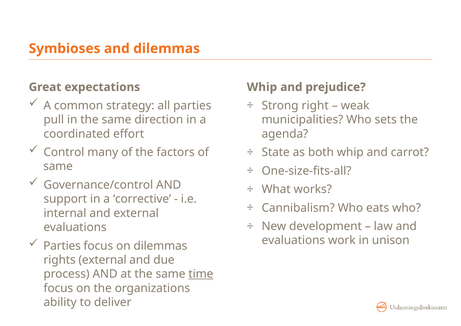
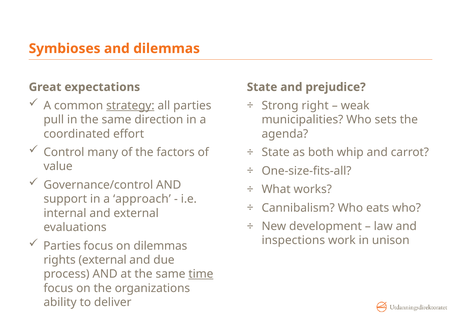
Whip: Whip -> State (262, 87)
strategy underline: none -> present (130, 106)
same: same -> value (58, 166)
corrective: corrective -> approach (142, 199)
evaluations: evaluations -> inspections (293, 240)
